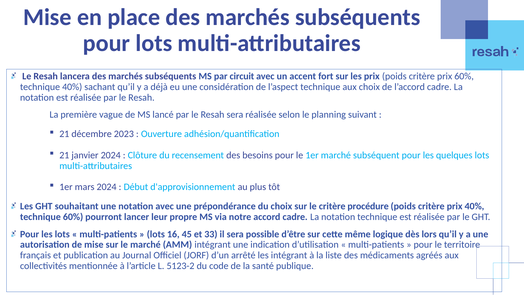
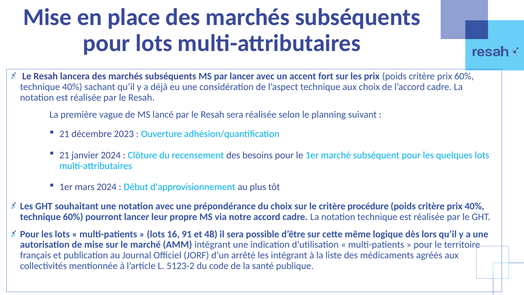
par circuit: circuit -> lancer (242, 76)
45: 45 -> 91 (187, 234)
33: 33 -> 48 (211, 234)
